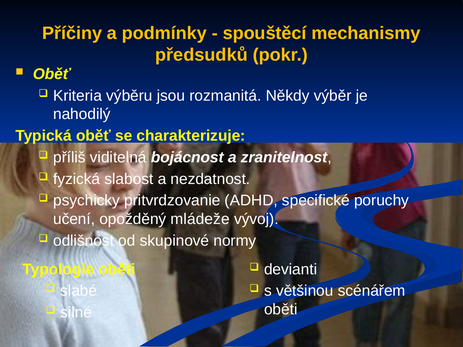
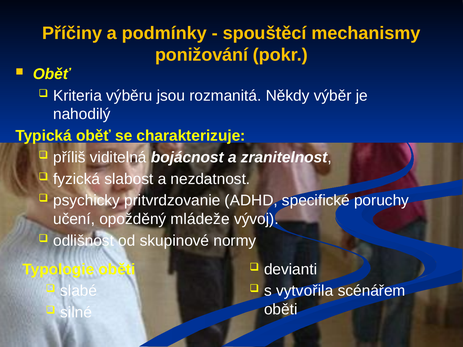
předsudků: předsudků -> ponižování (202, 55)
většinou: většinou -> vytvořila (305, 291)
